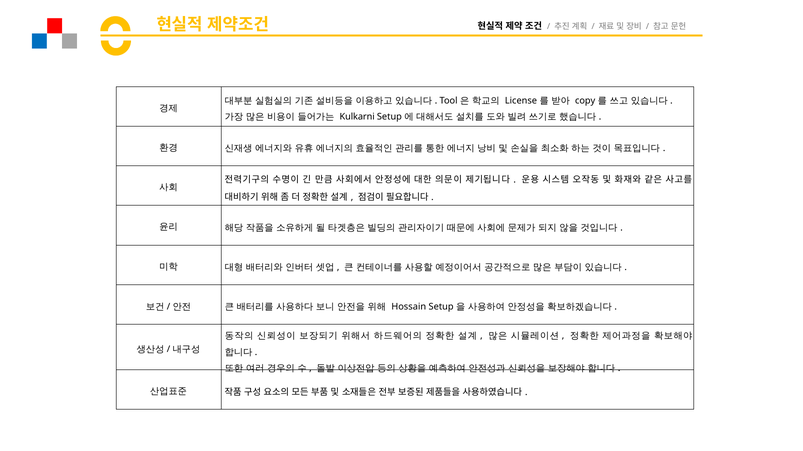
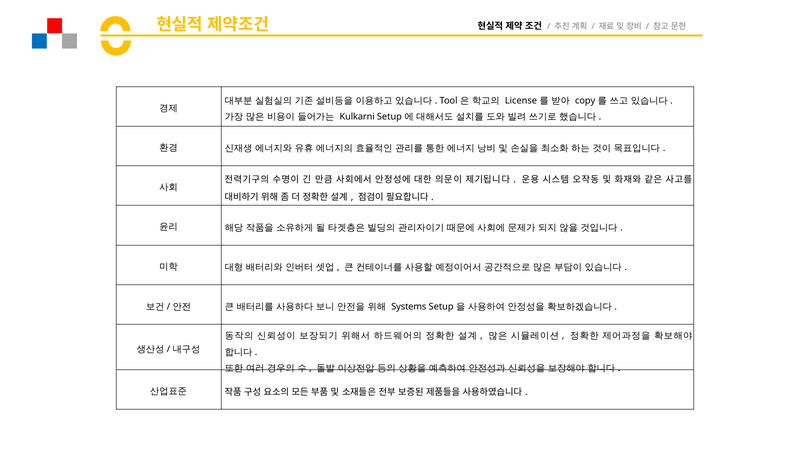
Hossain: Hossain -> Systems (409, 307)
